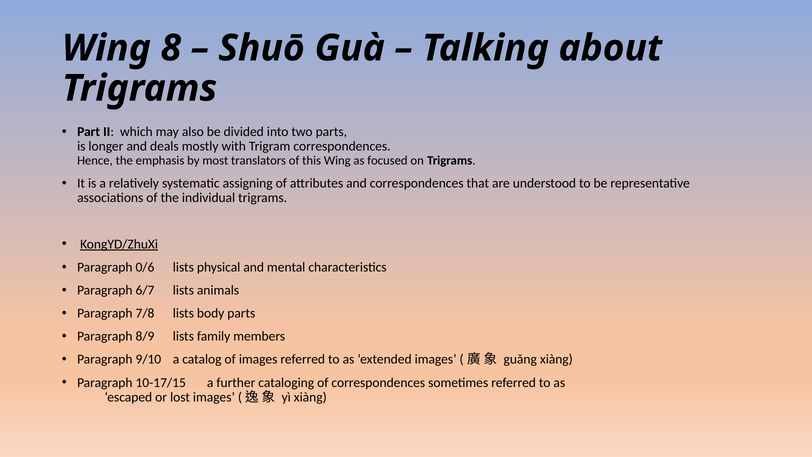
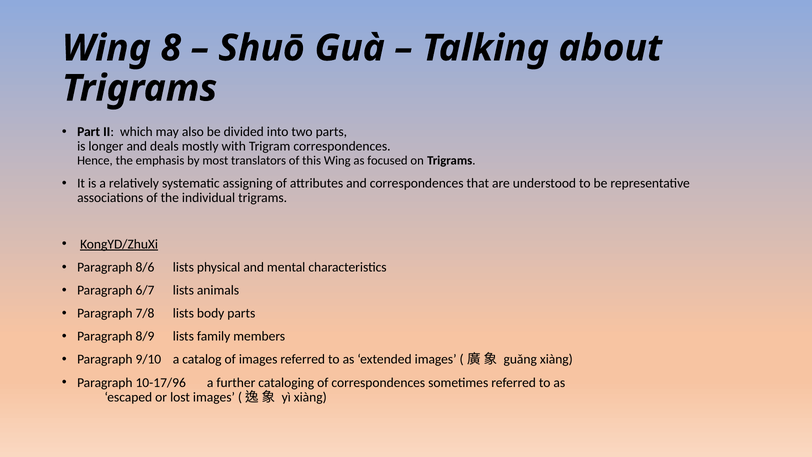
0/6: 0/6 -> 8/6 (145, 267)
10-17/15: 10-17/15 -> 10-17/96 (161, 382)
